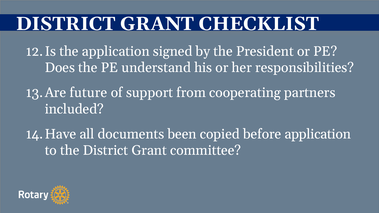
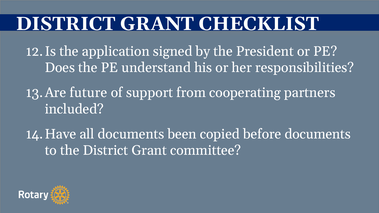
before application: application -> documents (318, 134)
